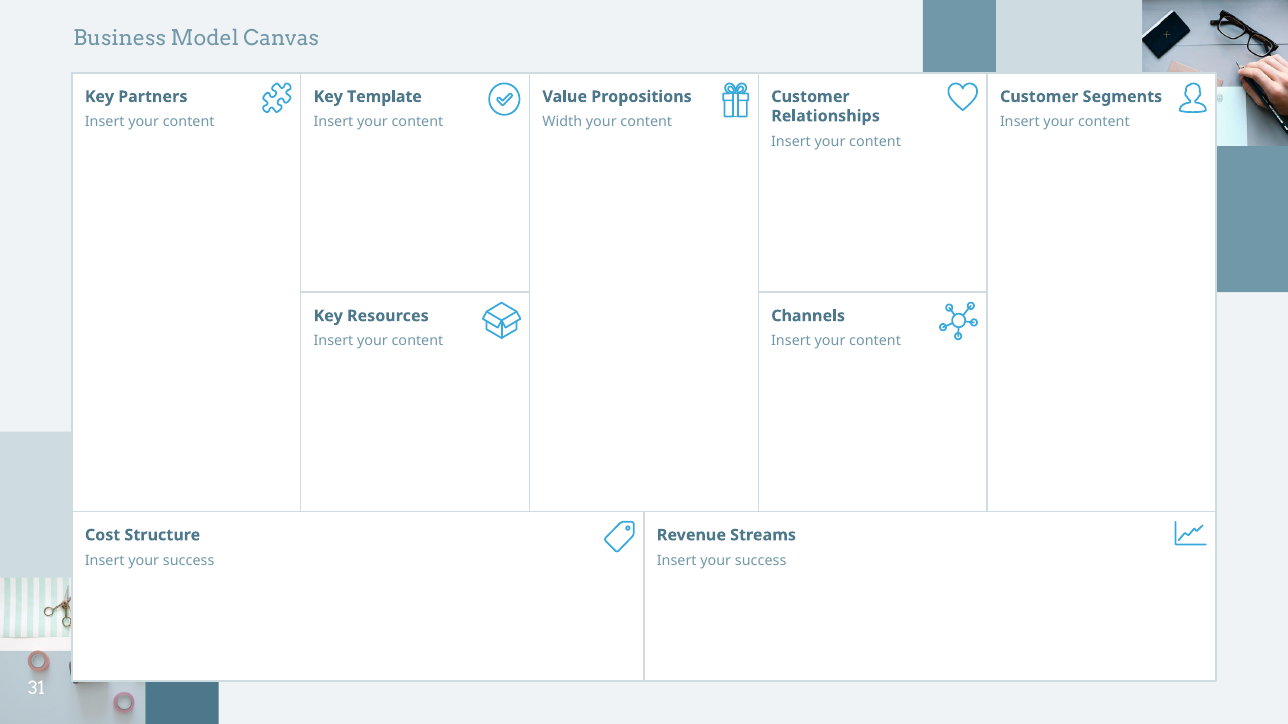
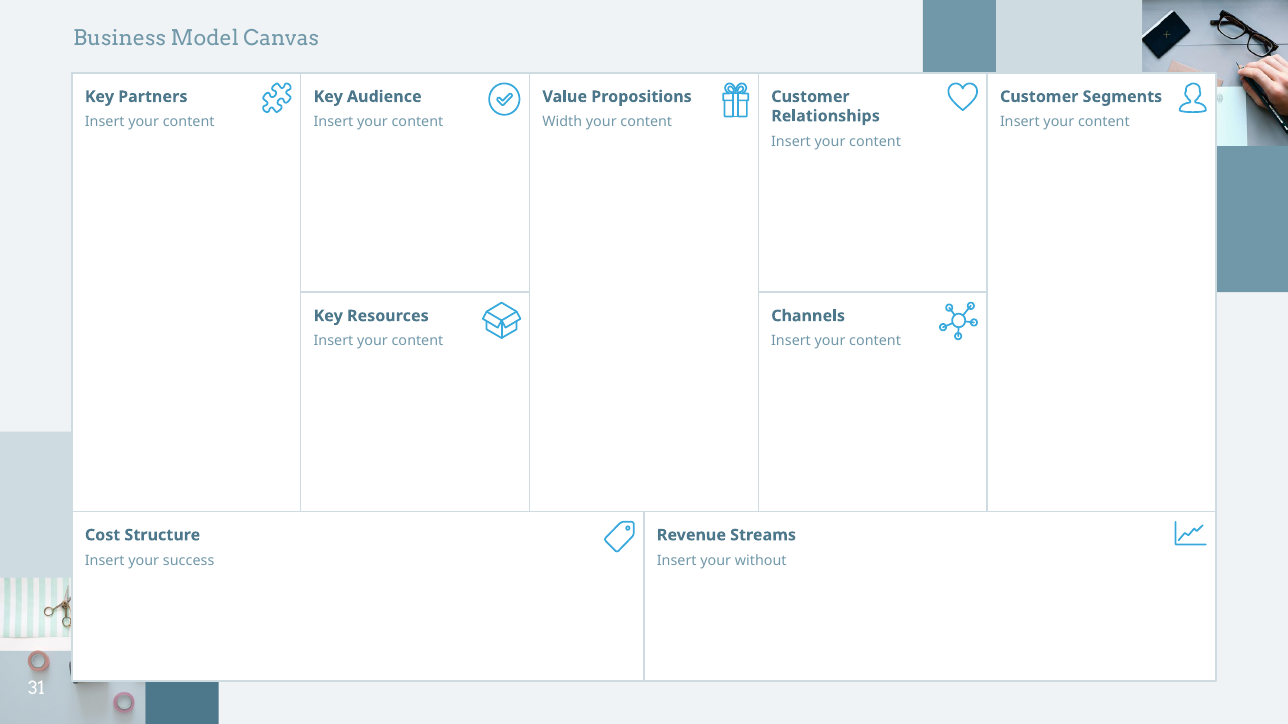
Template: Template -> Audience (384, 97)
success: success -> without (761, 561)
